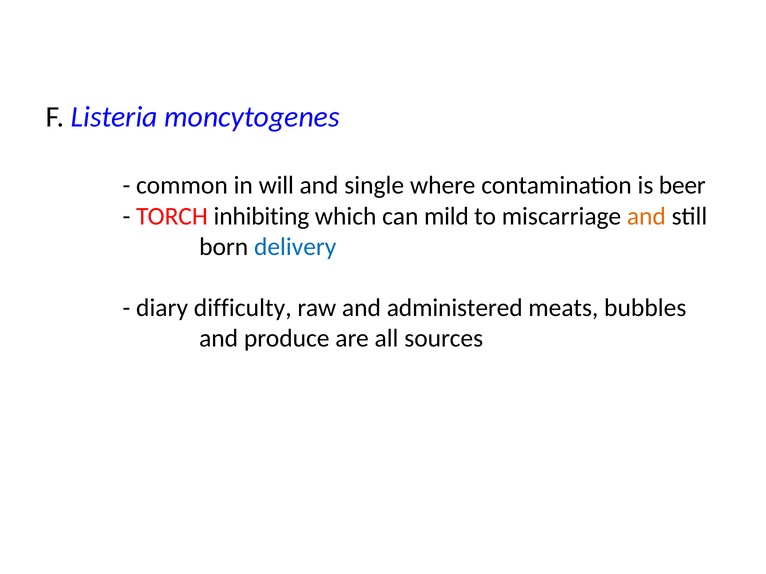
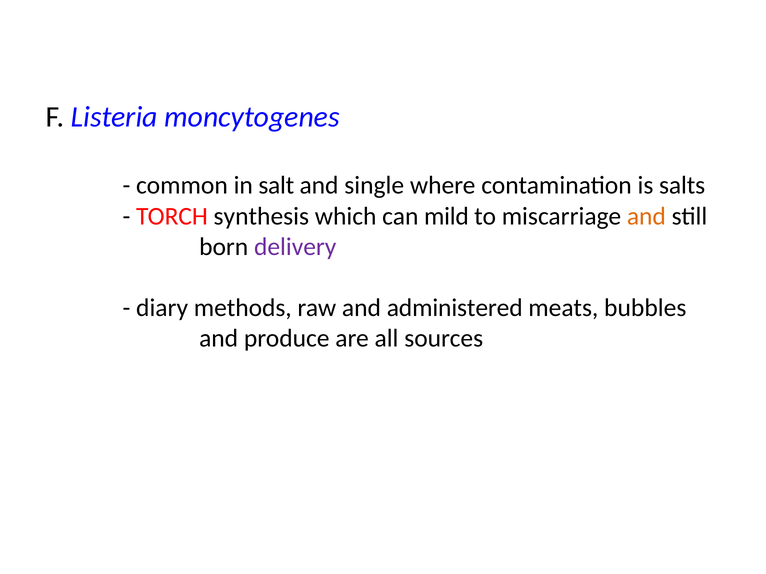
will: will -> salt (276, 186)
beer: beer -> salts (682, 186)
inhibiting: inhibiting -> synthesis (261, 216)
delivery colour: blue -> purple (295, 247)
difficulty: difficulty -> methods (243, 308)
